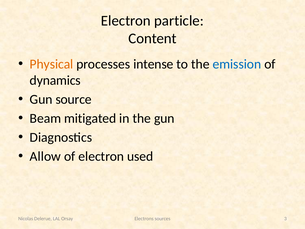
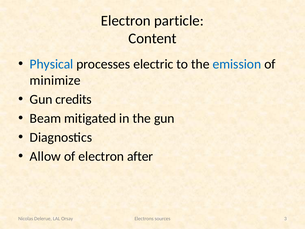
Physical colour: orange -> blue (52, 64)
intense: intense -> electric (153, 64)
dynamics: dynamics -> minimize (55, 80)
source: source -> credits (74, 99)
used: used -> after (140, 156)
